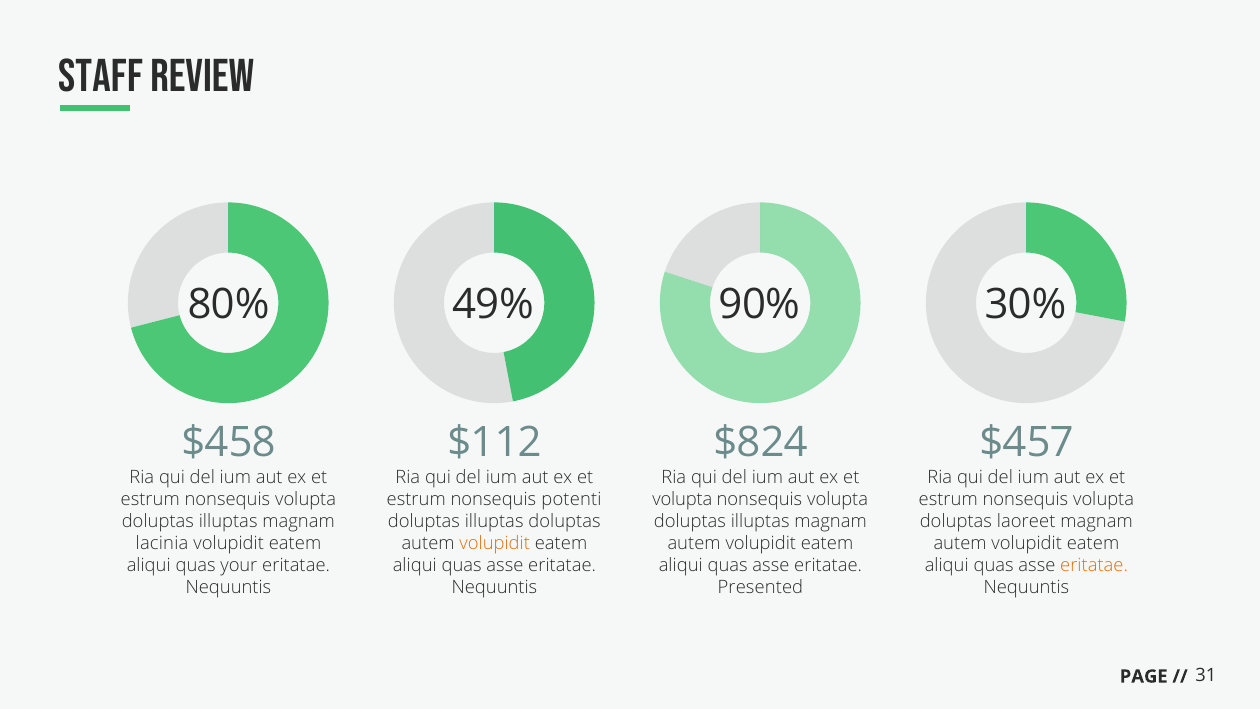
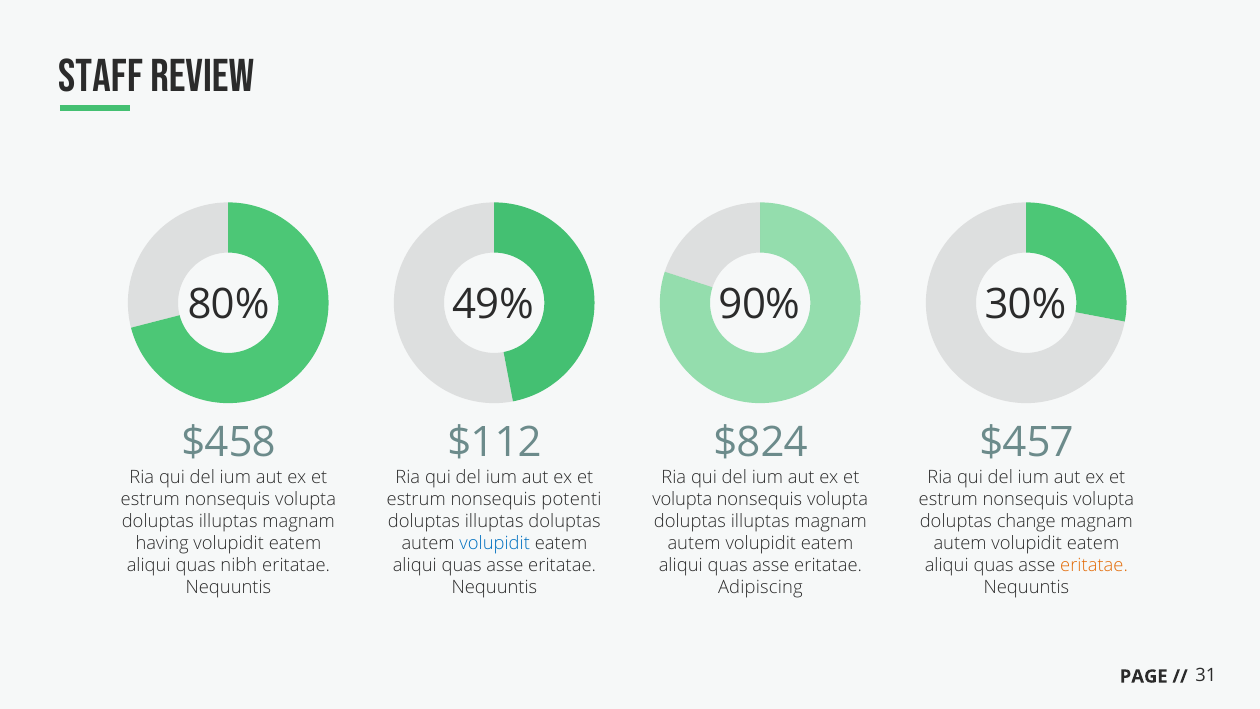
laoreet: laoreet -> change (1026, 521)
lacinia: lacinia -> having (162, 543)
volupidit colour: orange -> blue (495, 543)
your: your -> nibh (239, 565)
Presented: Presented -> Adipiscing (760, 587)
